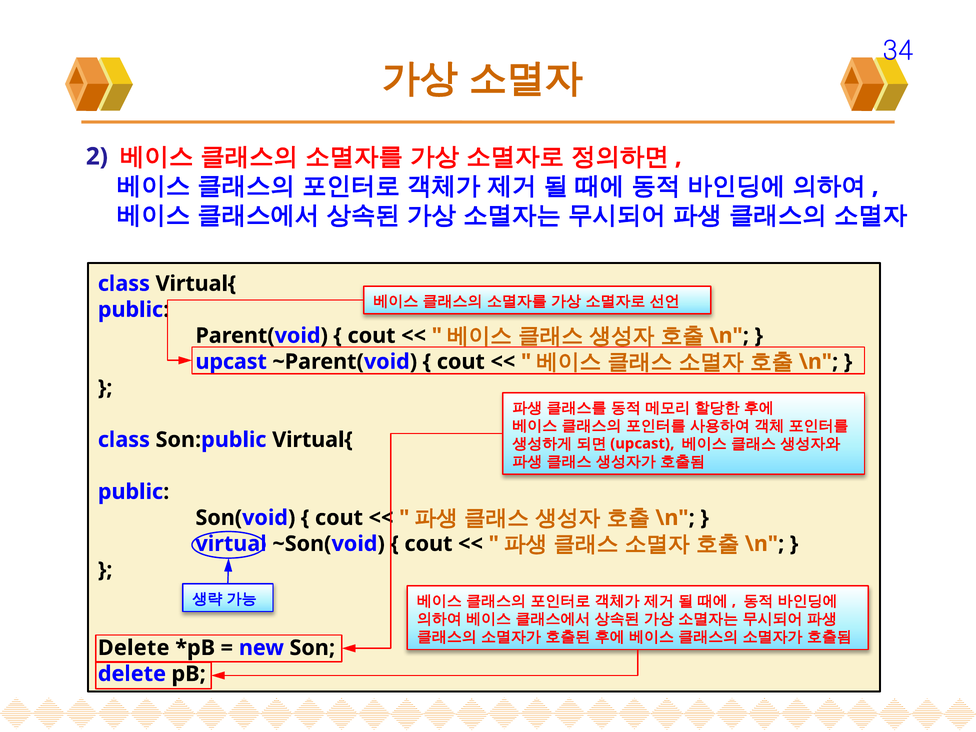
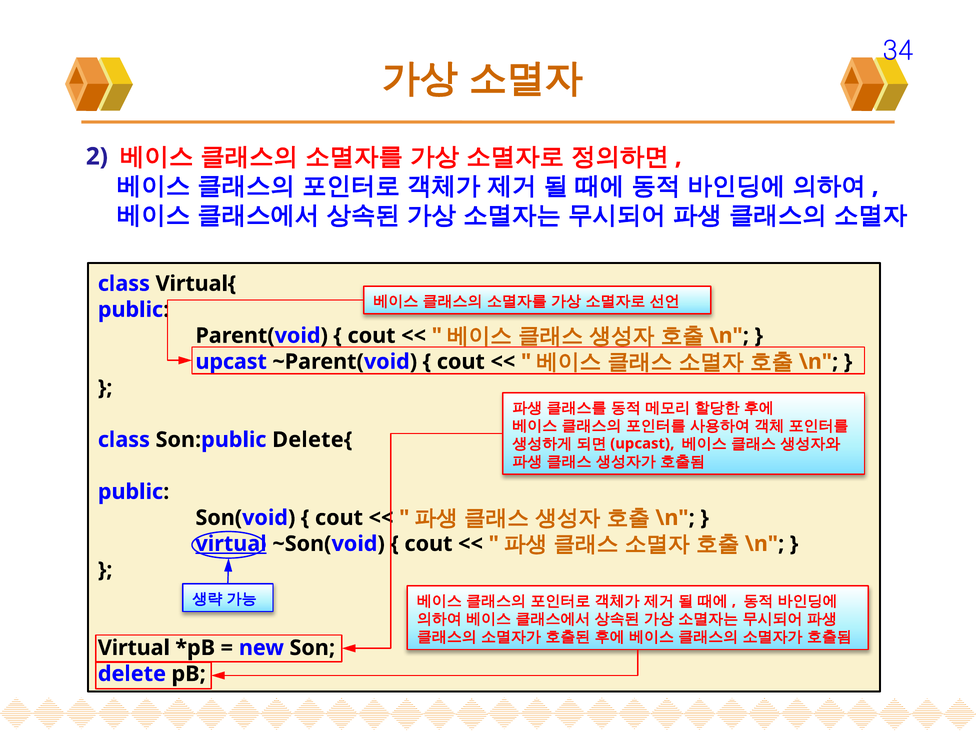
Son:public Virtual{: Virtual{ -> Delete{ (312, 440)
virtual underline: none -> present (231, 544)
Delete: Delete -> Virtual (134, 648)
